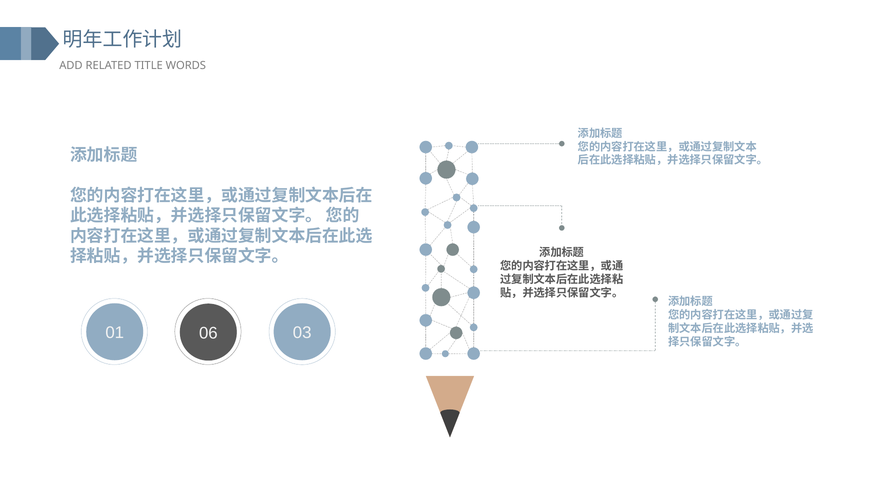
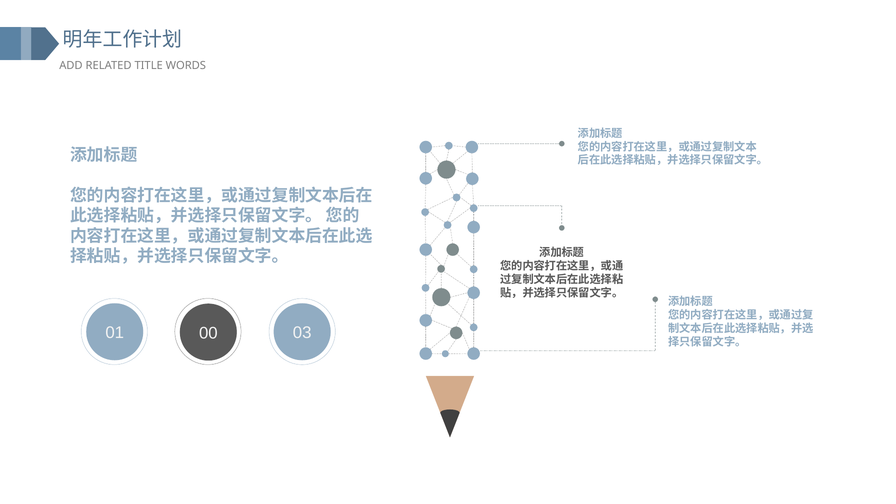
06: 06 -> 00 (208, 333)
